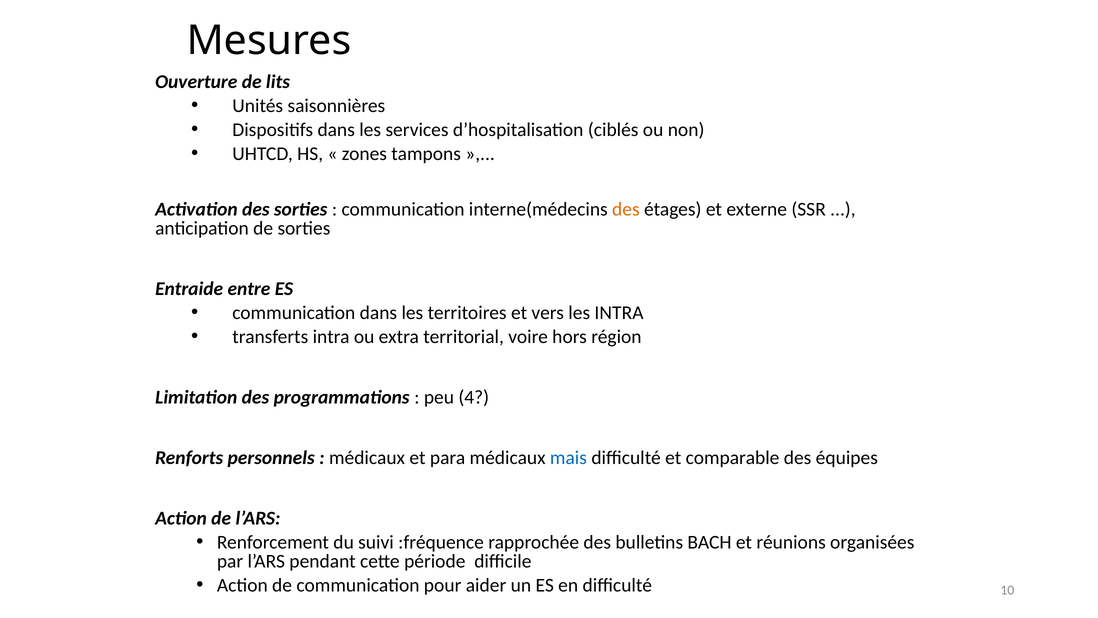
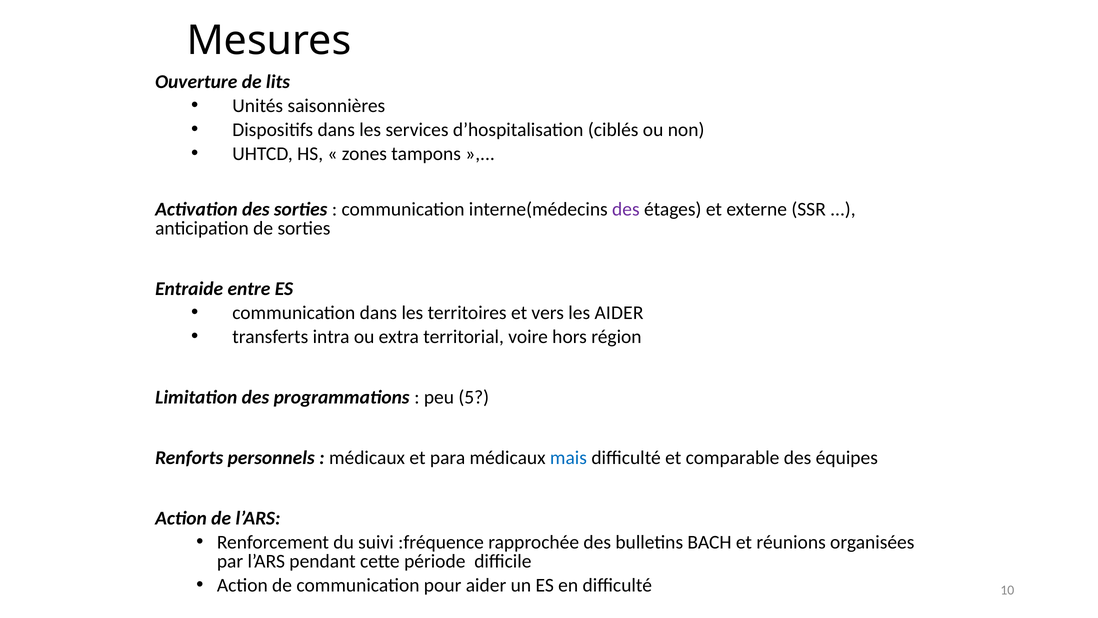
des colour: orange -> purple (626, 209)
les INTRA: INTRA -> AIDER (619, 312)
4: 4 -> 5 (474, 397)
